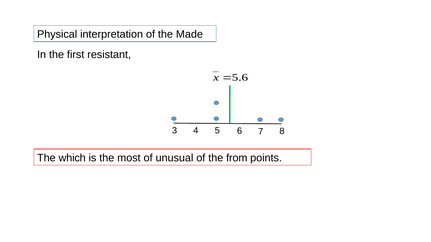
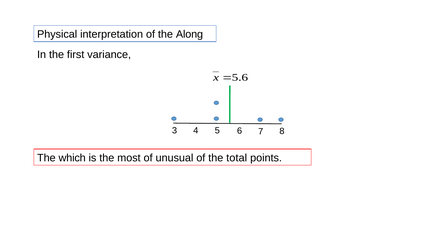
Made: Made -> Along (189, 34)
resistant: resistant -> variance (109, 55)
from: from -> total (237, 158)
